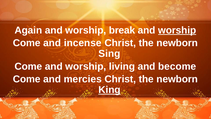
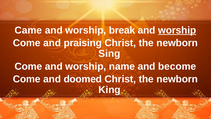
Again: Again -> Came (28, 30)
incense: incense -> praising (83, 43)
living: living -> name (122, 66)
mercies: mercies -> doomed (83, 79)
King underline: present -> none (109, 90)
